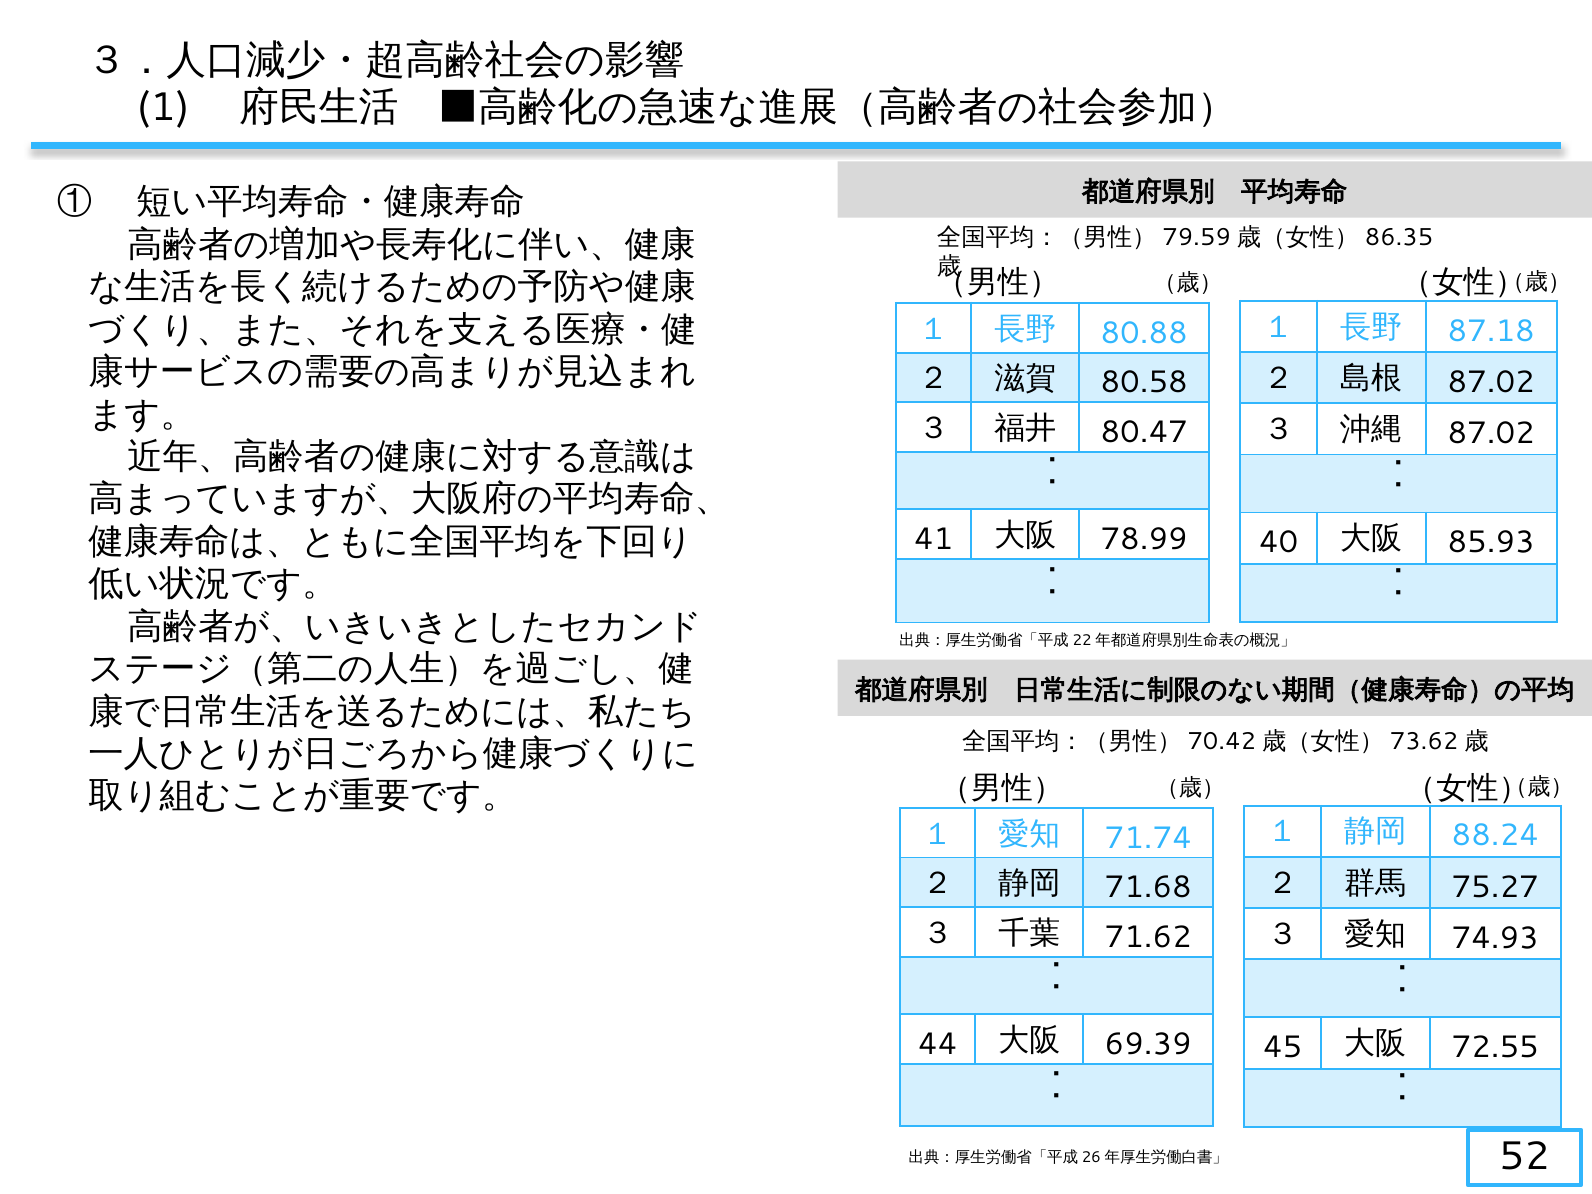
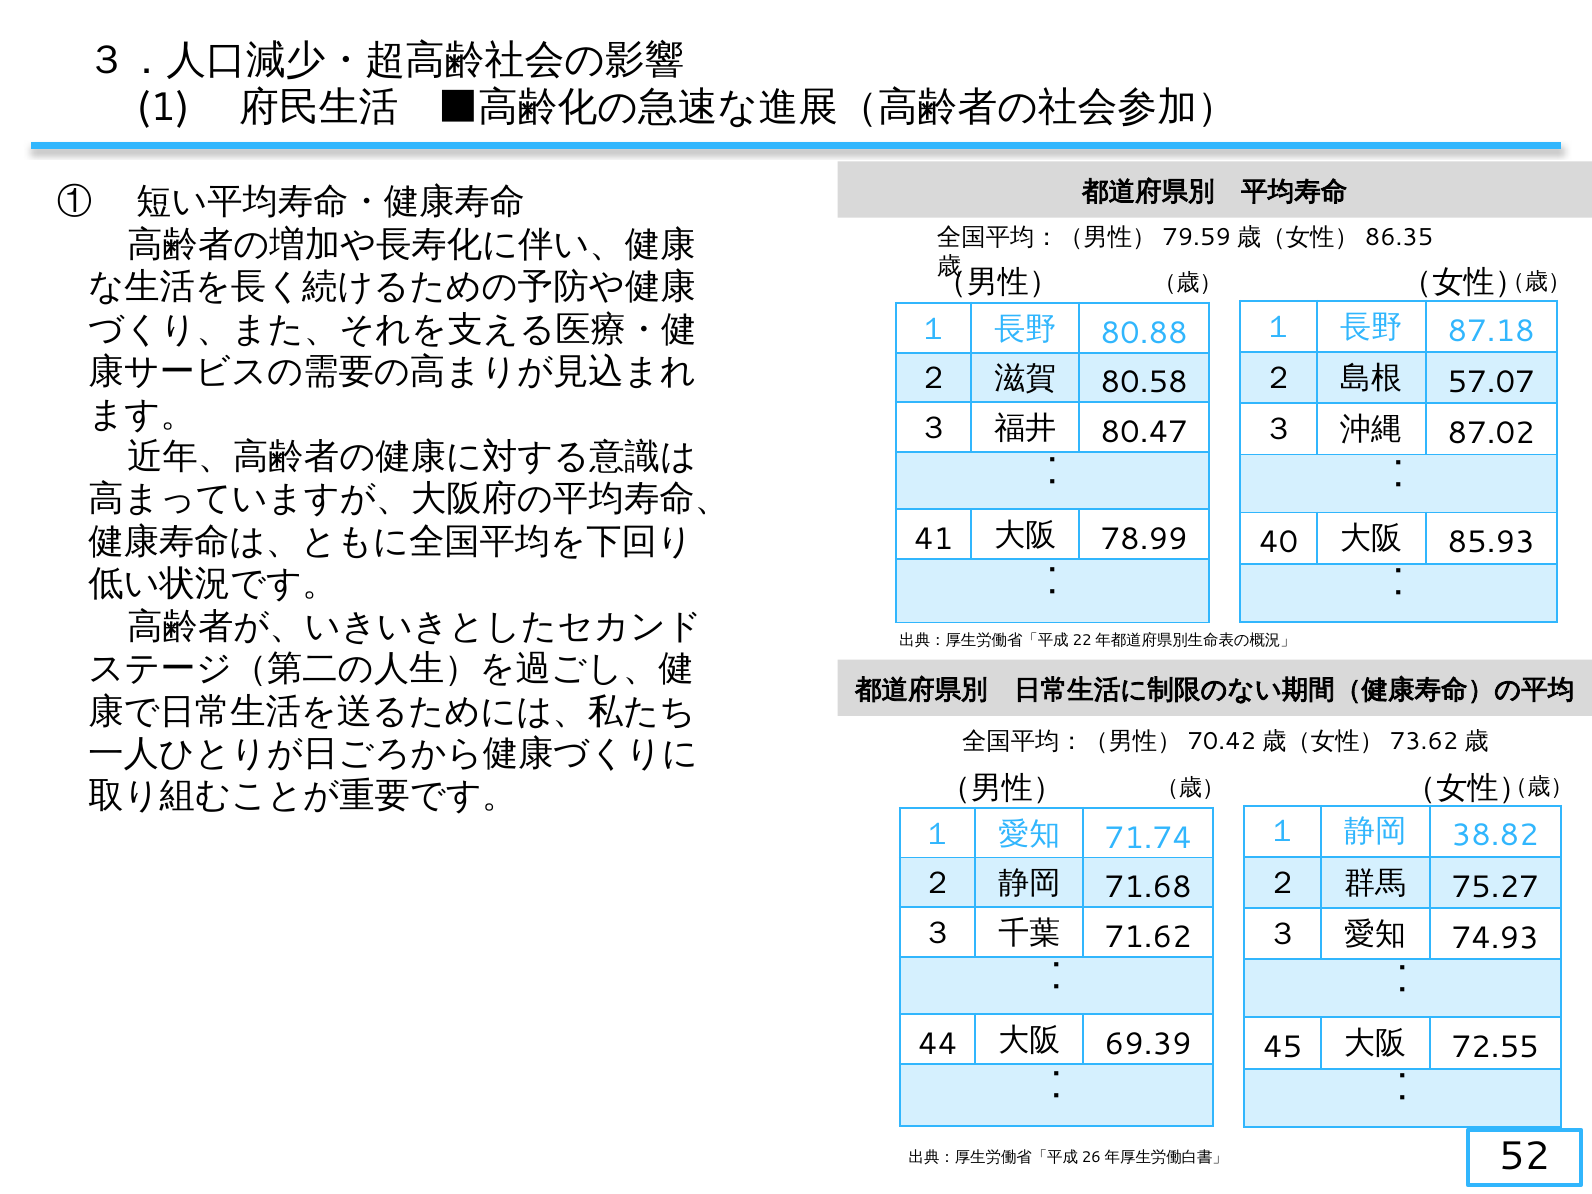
87.02: 87.02 -> 57.07 (1491, 382)
88.24: 88.24 -> 38.82 (1495, 836)
